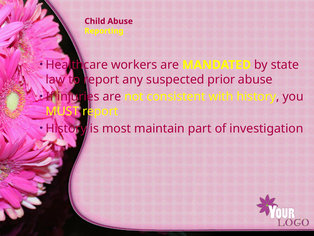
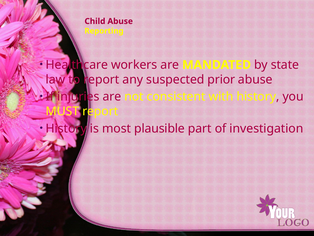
maintain: maintain -> plausible (160, 128)
